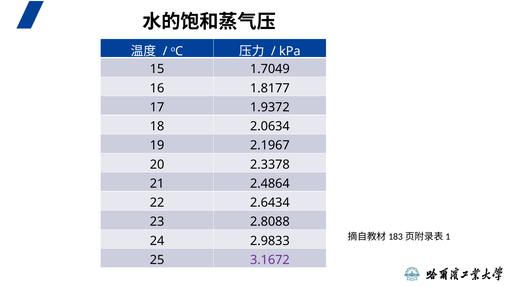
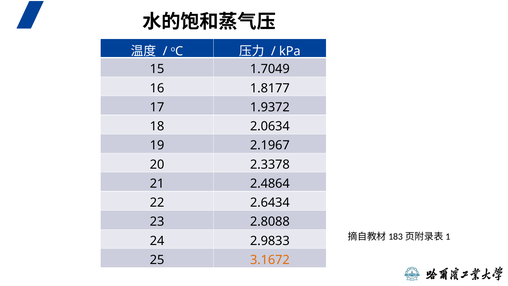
3.1672 colour: purple -> orange (270, 260)
